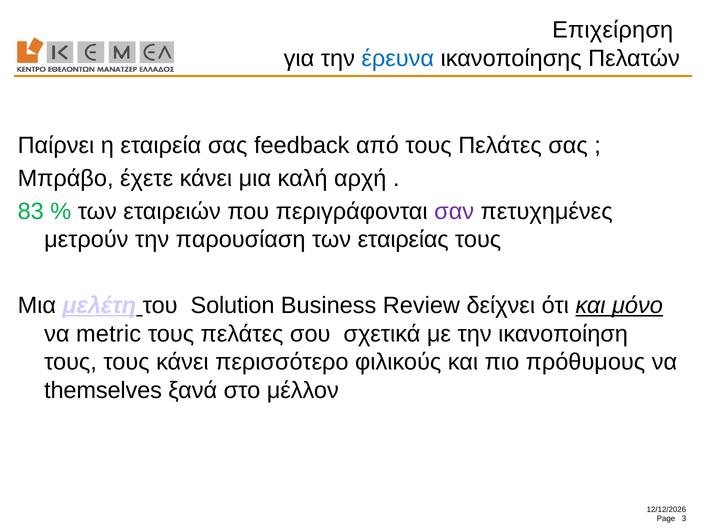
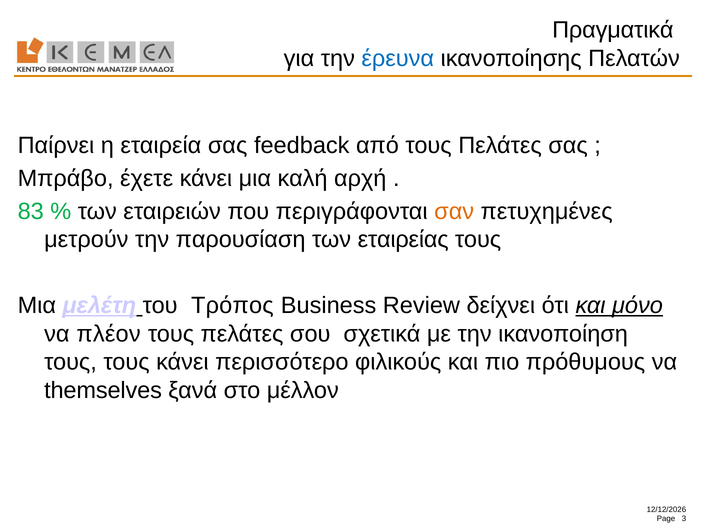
Επιχείρηση: Επιχείρηση -> Πραγματικά (613, 30)
σαν colour: purple -> orange (454, 211)
Solution: Solution -> Τρόπος (232, 305)
metric: metric -> πλέον (109, 333)
